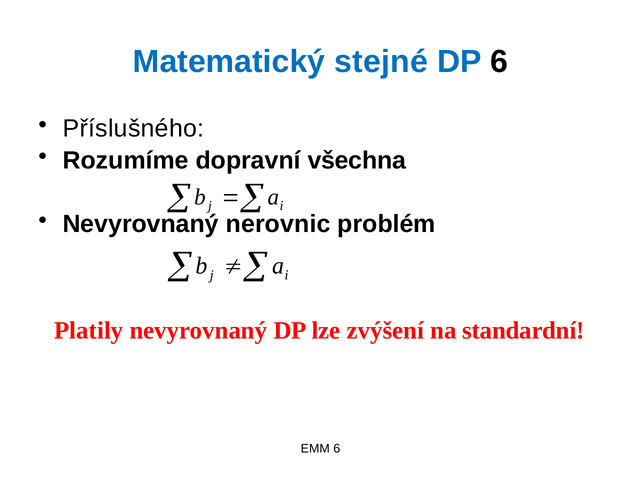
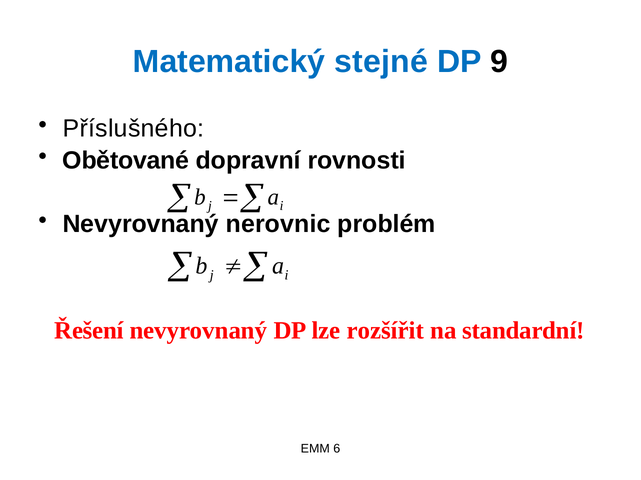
DP 6: 6 -> 9 (499, 62)
Rozumíme: Rozumíme -> Obětované (126, 161)
všechna: všechna -> rovnosti (357, 161)
Platily: Platily -> Řešení (89, 331)
zvýšení: zvýšení -> rozšířit (385, 331)
